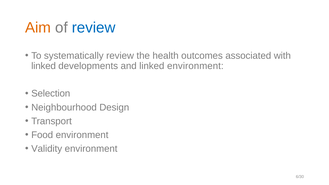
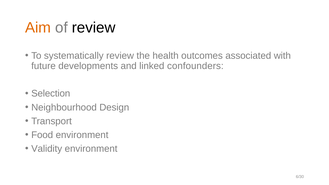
review colour: blue -> black (94, 28)
linked: linked -> future (44, 66)
linked environment: environment -> confounders (195, 66)
